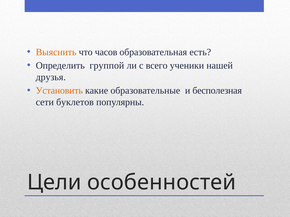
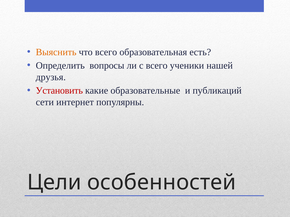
что часов: часов -> всего (106, 52)
группой: группой -> вопросы (107, 66)
Установить colour: orange -> red (59, 91)
бесполезная: бесполезная -> публикаций (217, 91)
буклетов: буклетов -> интернет (75, 102)
